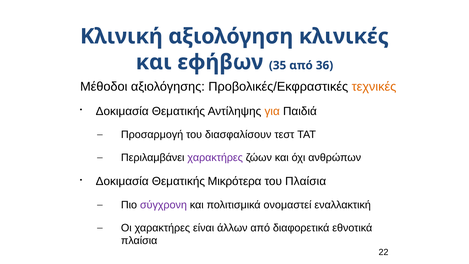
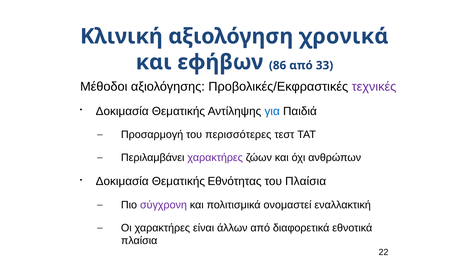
κλινικές: κλινικές -> χρονικά (344, 36)
35: 35 -> 86 (278, 65)
36: 36 -> 33 (325, 65)
τεχνικές colour: orange -> purple (374, 86)
για colour: orange -> blue (272, 111)
διασφαλίσουν: διασφαλίσουν -> περισσότερες (238, 135)
Μικρότερα: Μικρότερα -> Εθνότητας (235, 181)
